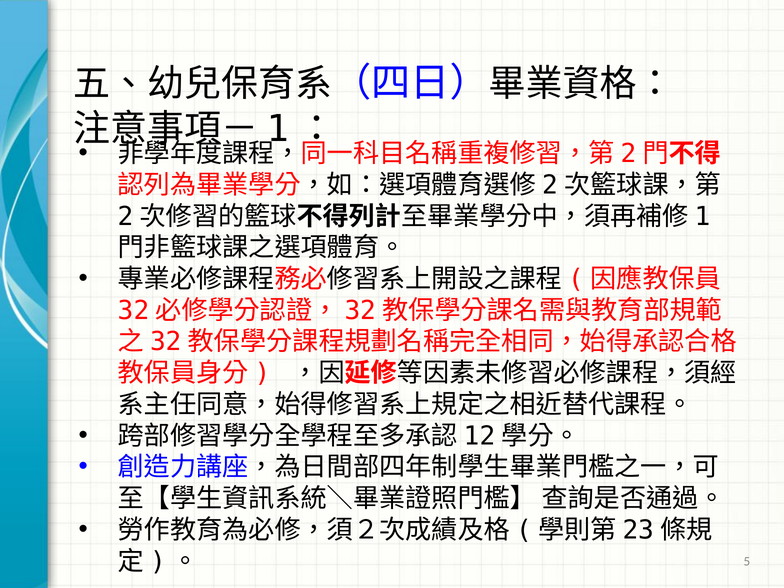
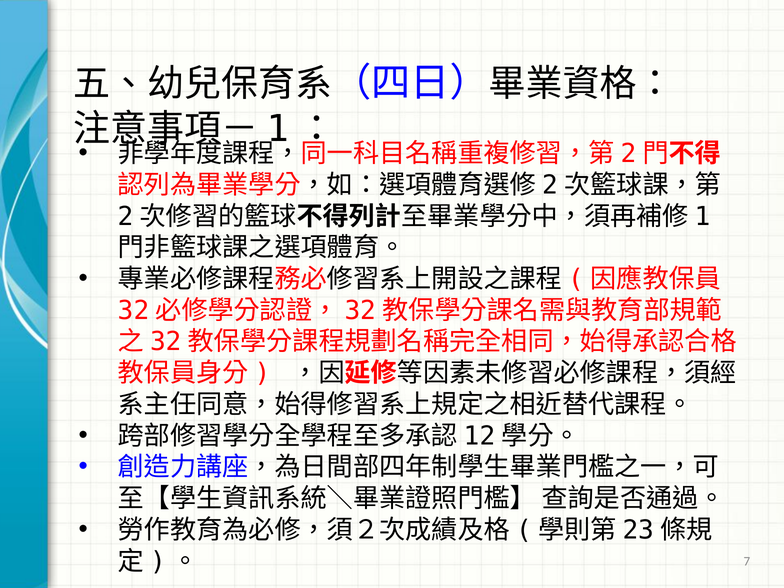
5: 5 -> 7 (747, 561)
